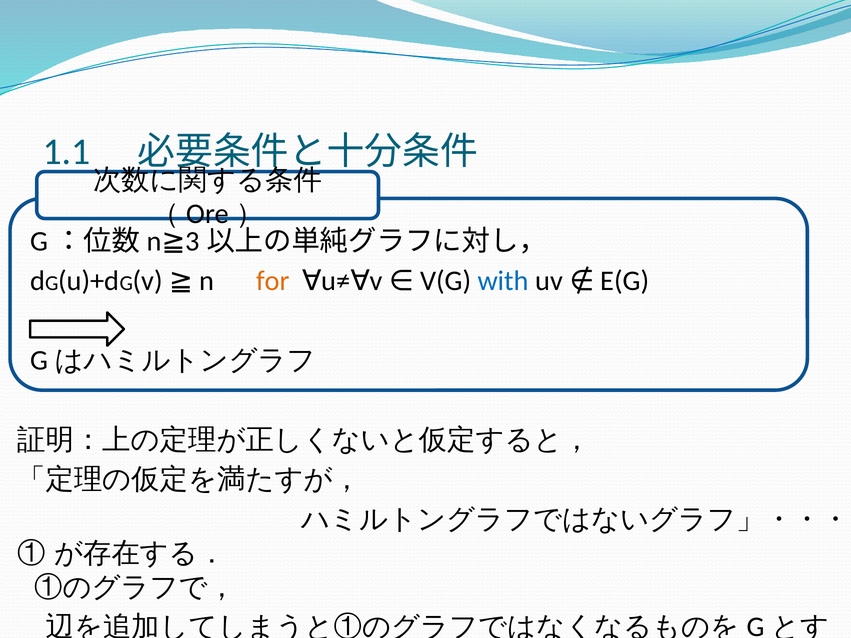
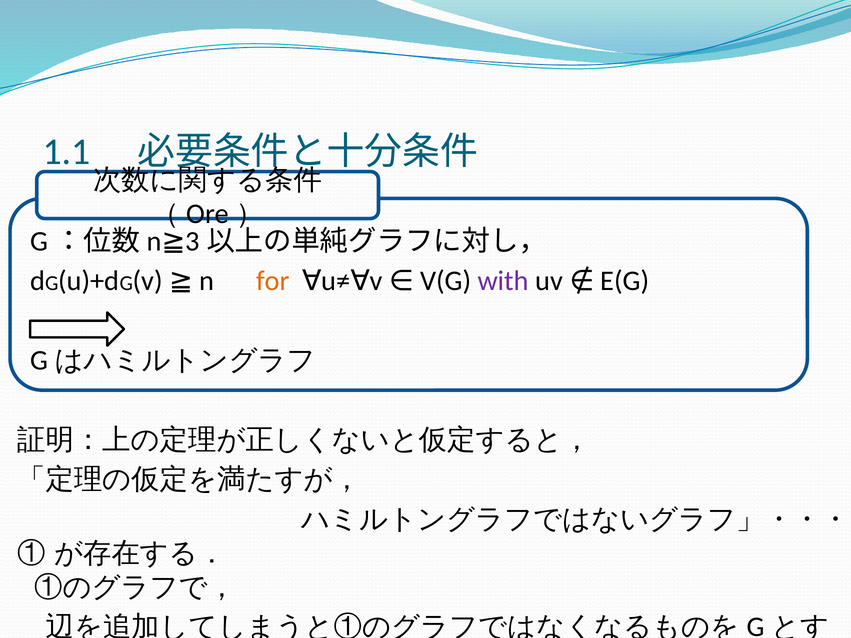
with colour: blue -> purple (503, 281)
